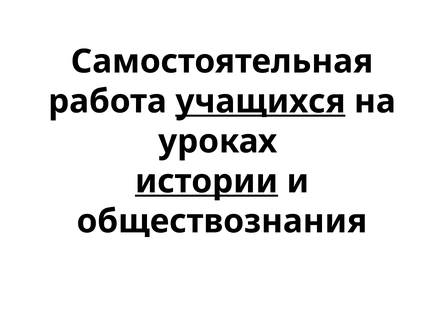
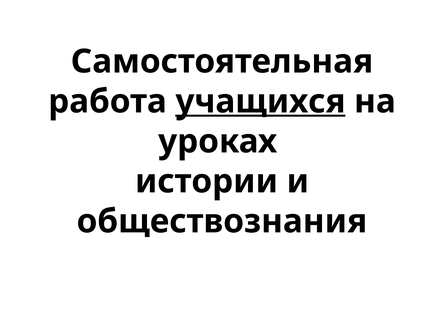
истории underline: present -> none (206, 181)
